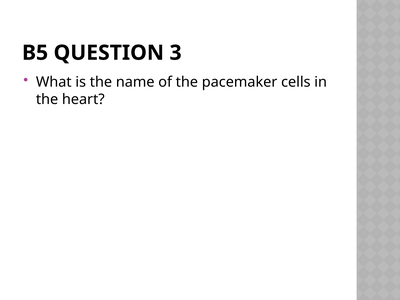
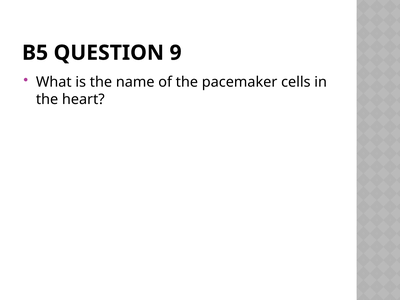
3: 3 -> 9 (176, 53)
